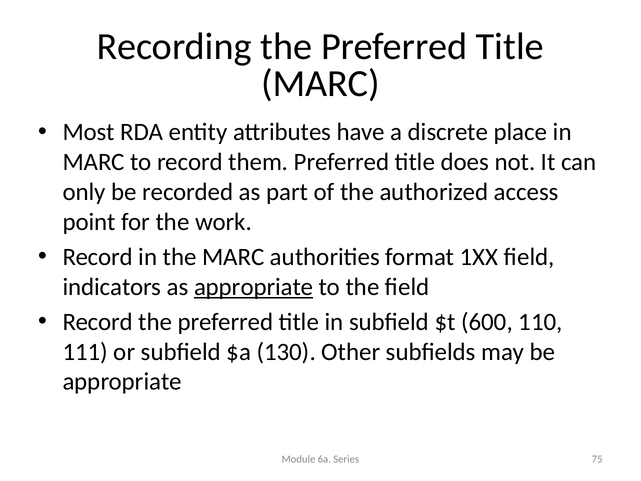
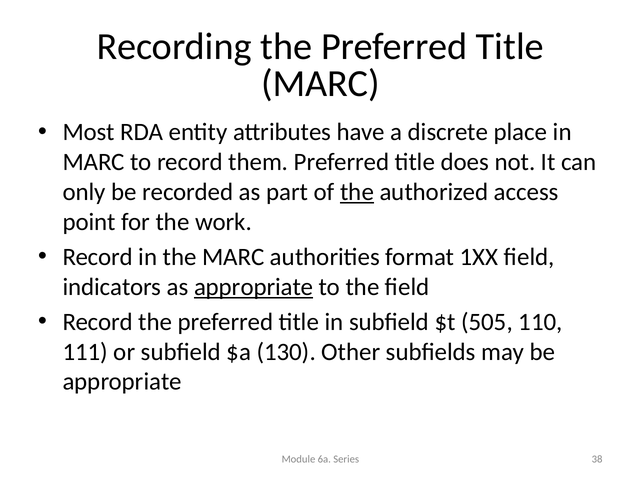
the underline: none -> present (357, 192)
600: 600 -> 505 (487, 322)
75: 75 -> 38 (597, 459)
